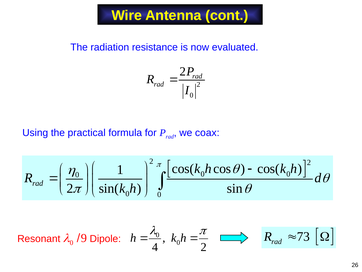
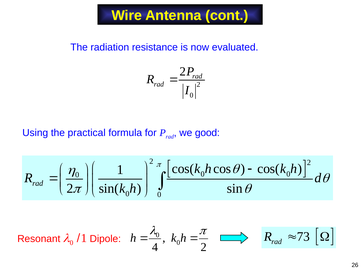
coax: coax -> good (207, 133)
9: 9 -> 1 (84, 238)
